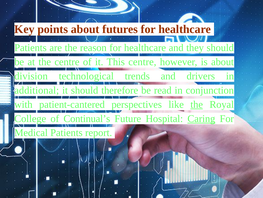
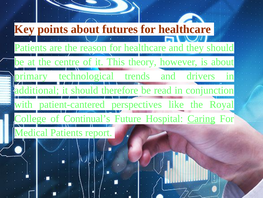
This centre: centre -> theory (142, 62)
division: division -> primary (31, 76)
the underline: present -> none (197, 104)
